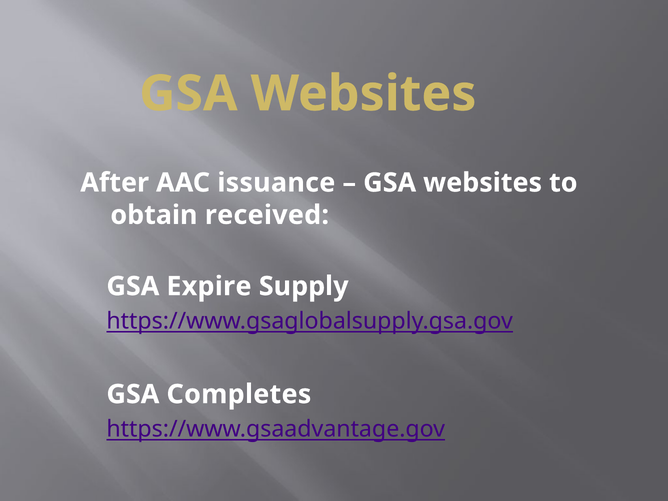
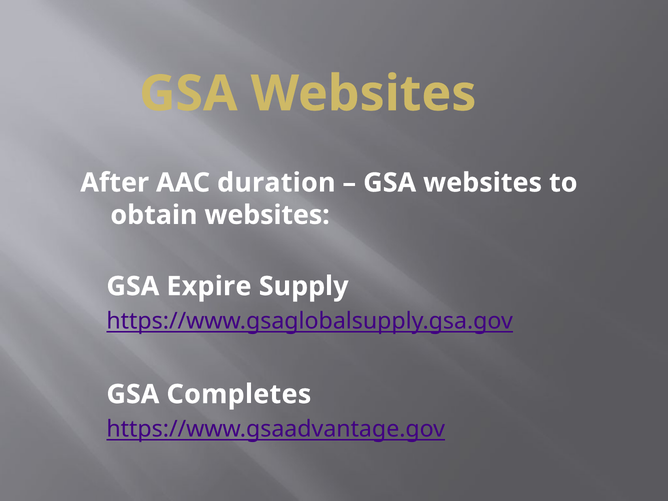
issuance: issuance -> duration (276, 183)
obtain received: received -> websites (267, 215)
